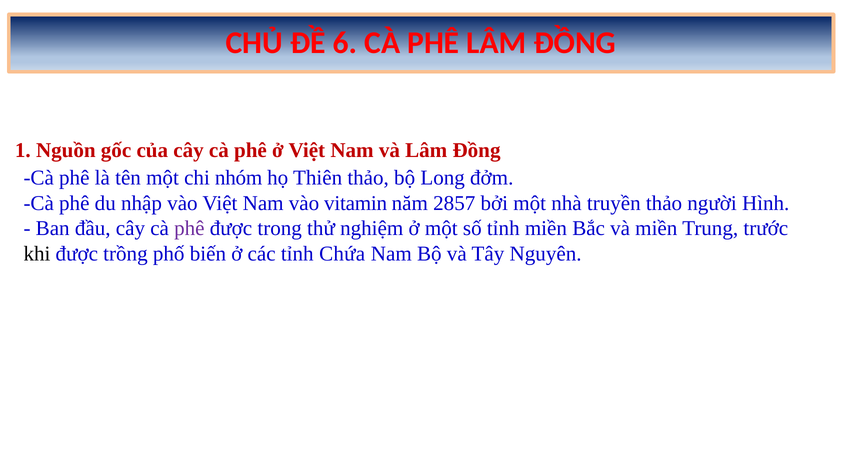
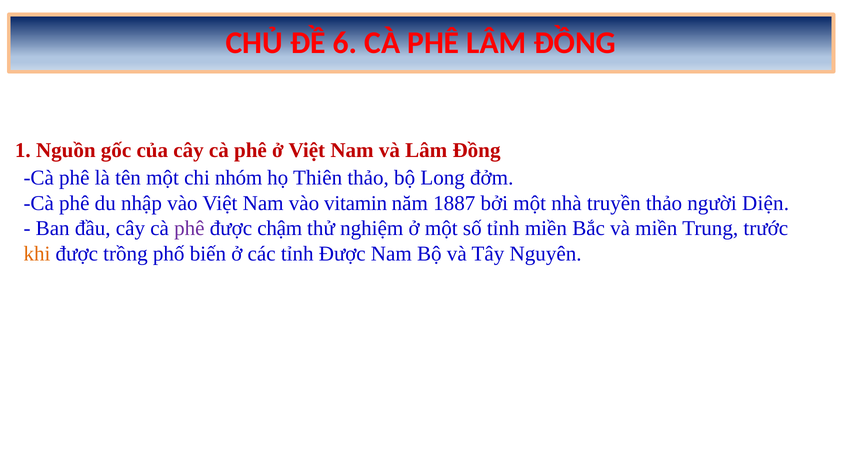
2857: 2857 -> 1887 (454, 203)
Hình: Hình -> Diện (766, 203)
trong: trong -> chậm (280, 228)
khi colour: black -> orange (37, 254)
tỉnh Chứa: Chứa -> Được (342, 254)
